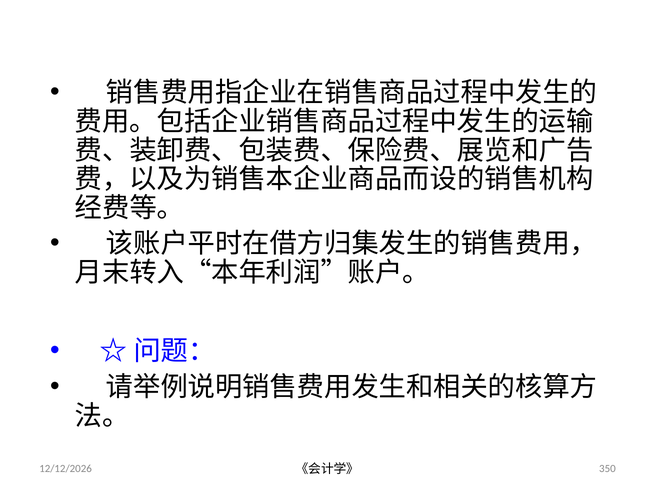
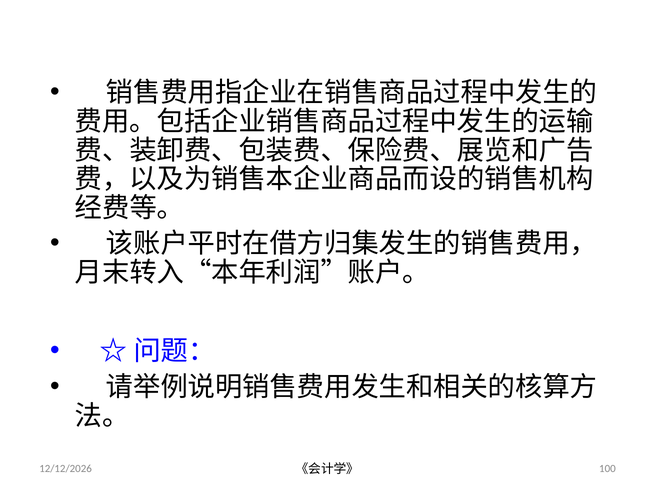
350: 350 -> 100 (607, 469)
